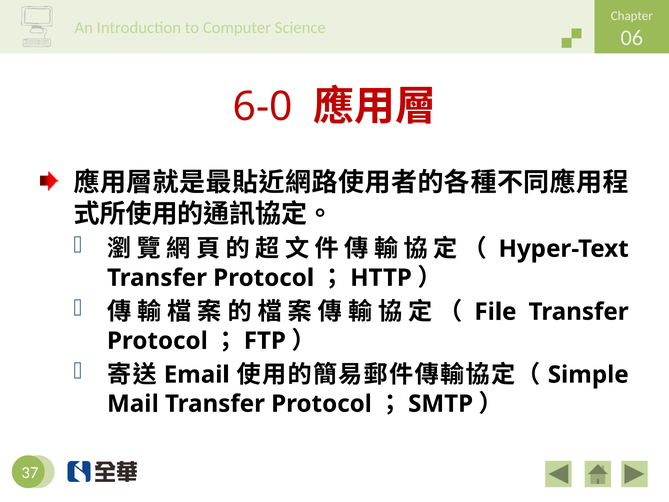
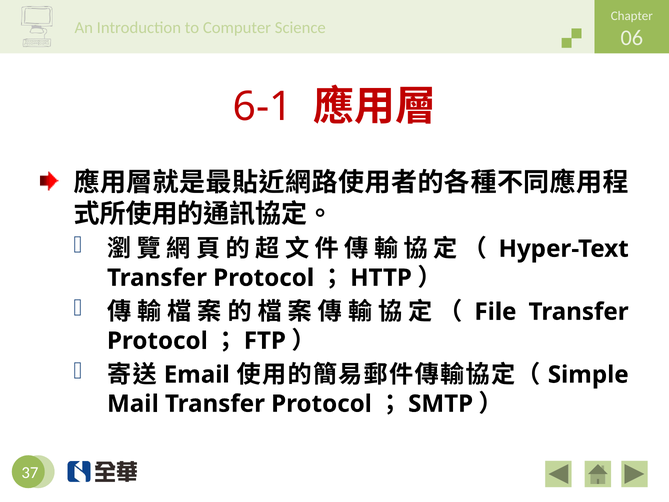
6-0: 6-0 -> 6-1 (263, 107)
